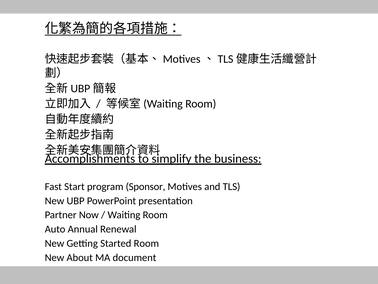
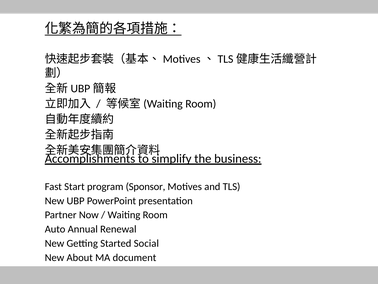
Started Room: Room -> Social (146, 243)
